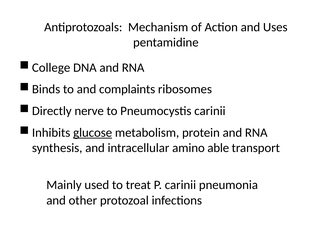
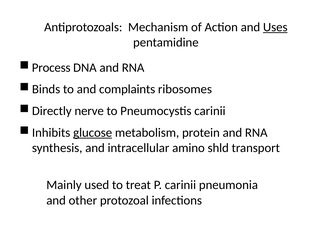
Uses underline: none -> present (275, 27)
College: College -> Process (51, 68)
able: able -> shld (218, 148)
